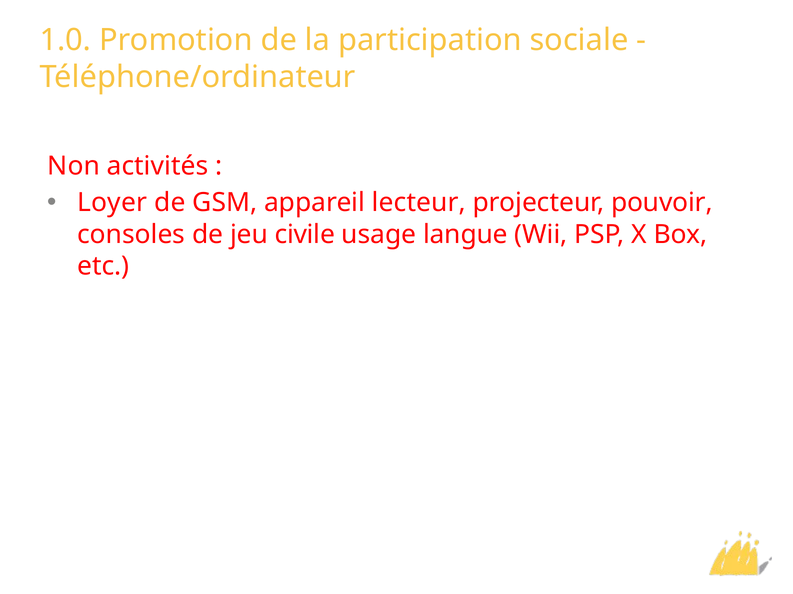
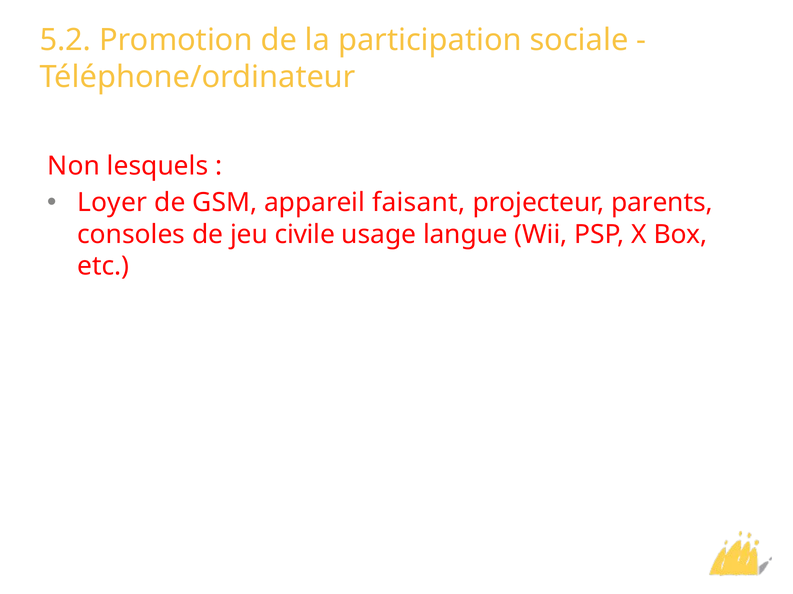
1.0: 1.0 -> 5.2 (65, 40)
activités: activités -> lesquels (158, 166)
lecteur: lecteur -> faisant (419, 203)
pouvoir: pouvoir -> parents (662, 203)
